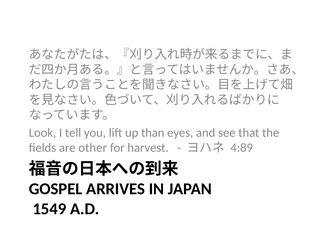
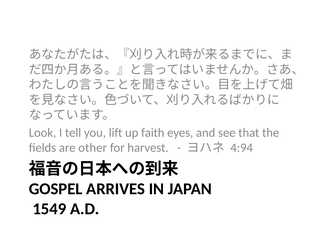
than: than -> faith (153, 133)
4:89: 4:89 -> 4:94 (242, 148)
